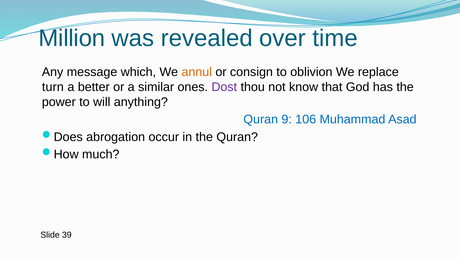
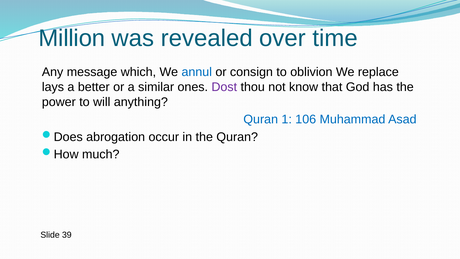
annul colour: orange -> blue (197, 72)
turn: turn -> lays (53, 87)
9: 9 -> 1 (287, 119)
